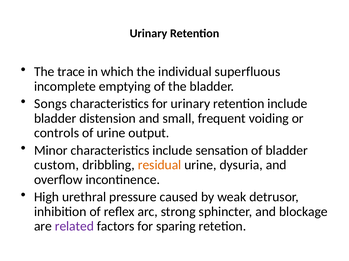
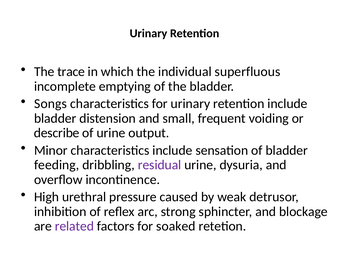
controls: controls -> describe (57, 133)
custom: custom -> feeding (57, 165)
residual colour: orange -> purple (160, 165)
sparing: sparing -> soaked (176, 227)
